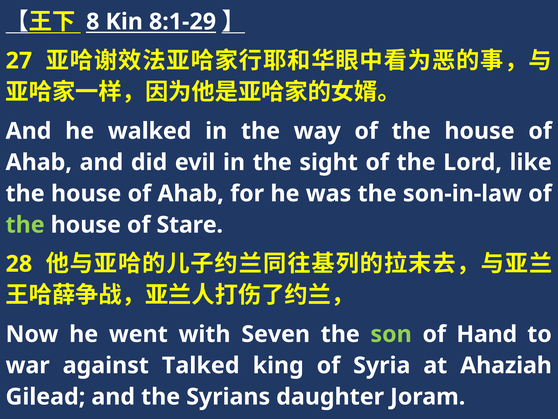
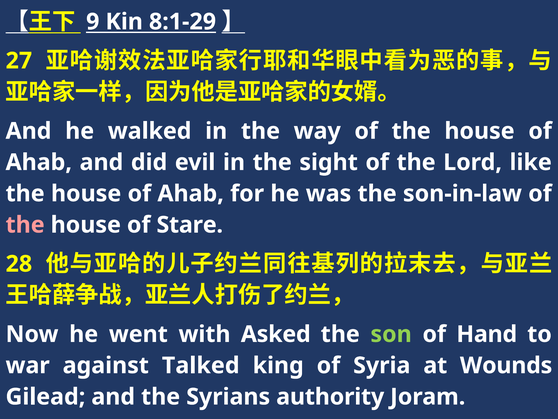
8: 8 -> 9 (93, 22)
the colour: light green -> pink (25, 225)
Seven: Seven -> Asked (276, 334)
Ahaziah: Ahaziah -> Wounds (506, 365)
daughter: daughter -> authority (330, 396)
